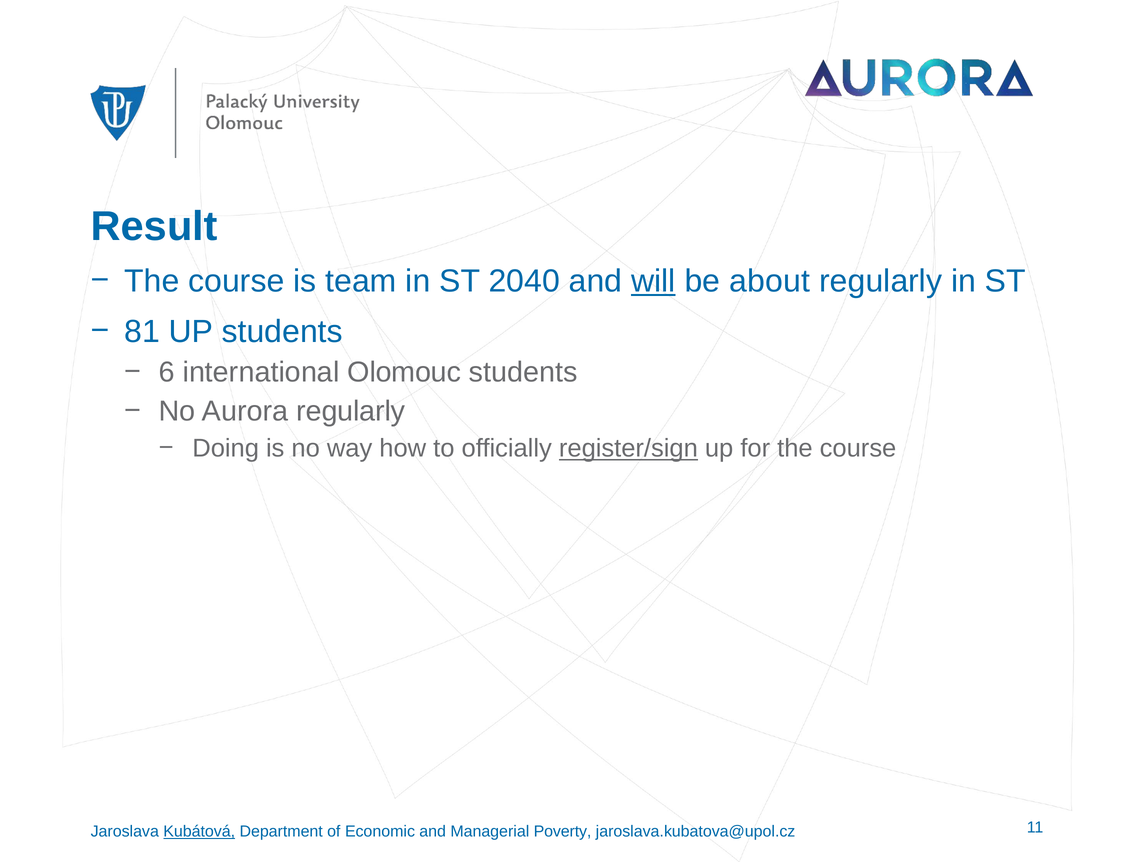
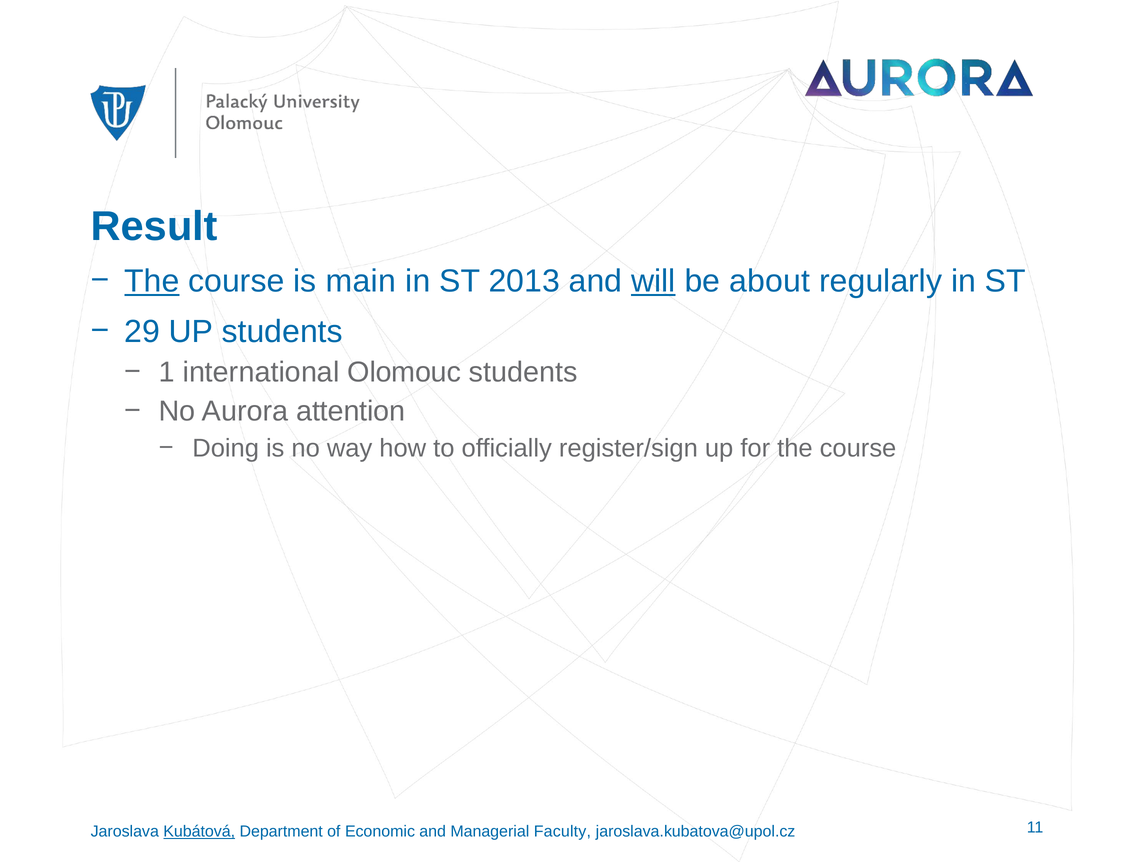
The underline: none -> present (152, 281)
team: team -> main (361, 281)
2040: 2040 -> 2013 (524, 281)
81: 81 -> 29 (142, 331)
6: 6 -> 1 (167, 372)
Aurora regularly: regularly -> attention (351, 411)
register/sign underline: present -> none (628, 448)
Poverty: Poverty -> Faculty (562, 832)
